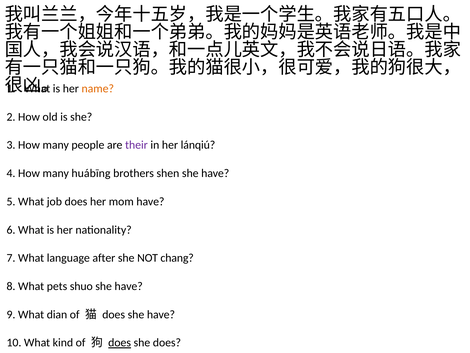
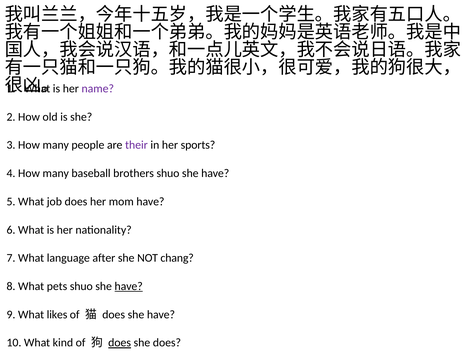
name colour: orange -> purple (98, 88)
lánqiú: lánqiú -> sports (198, 145)
huábīng: huábīng -> baseball (91, 173)
brothers shen: shen -> shuo (168, 173)
have underline: none -> present (129, 286)
dian: dian -> likes (57, 314)
